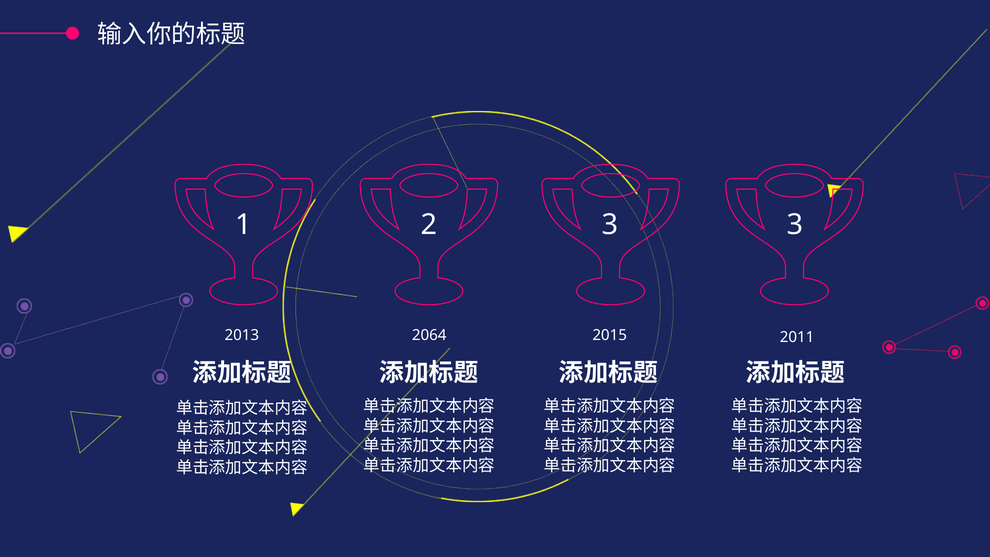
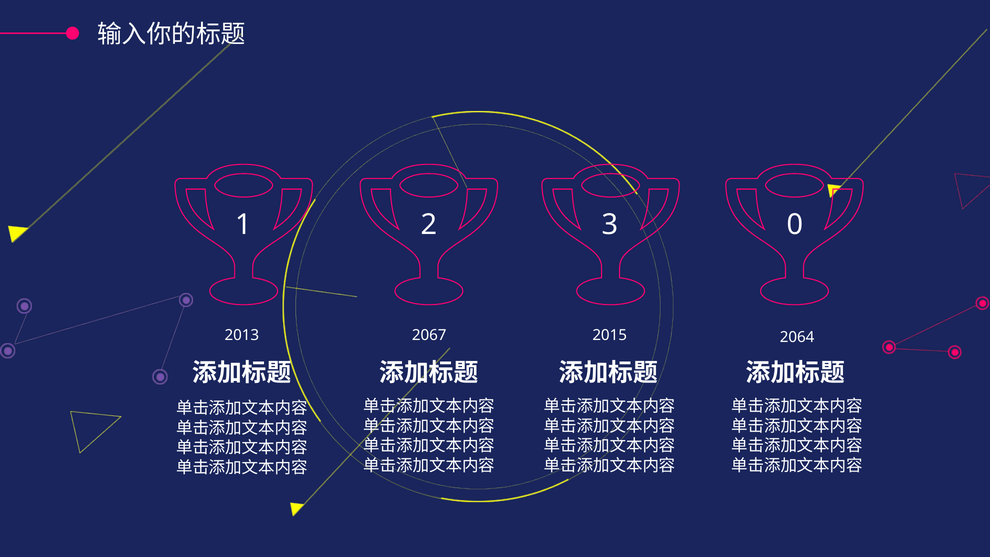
3 3: 3 -> 0 (795, 225)
2064: 2064 -> 2067 (429, 335)
2011: 2011 -> 2064 (797, 337)
